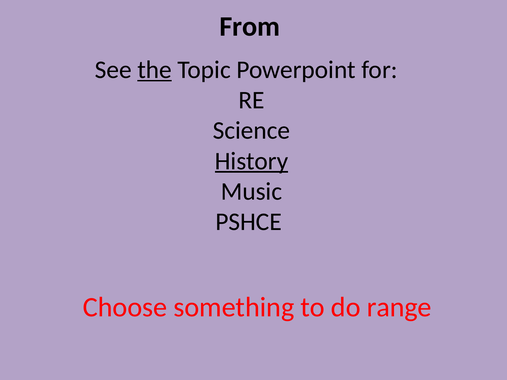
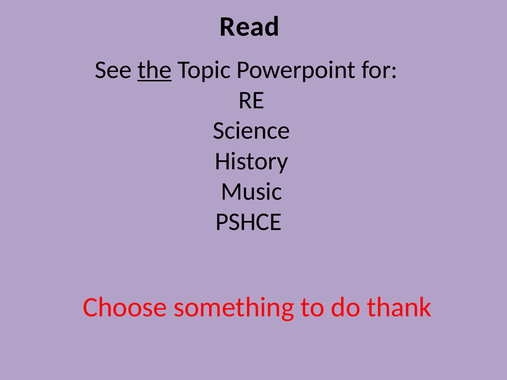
From: From -> Read (250, 27)
History underline: present -> none (252, 161)
range: range -> thank (399, 307)
